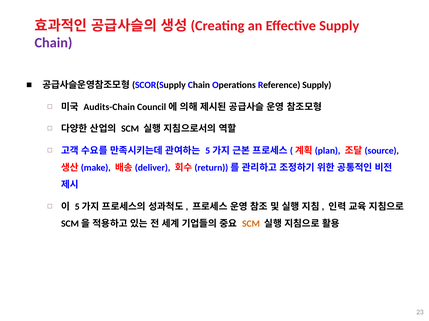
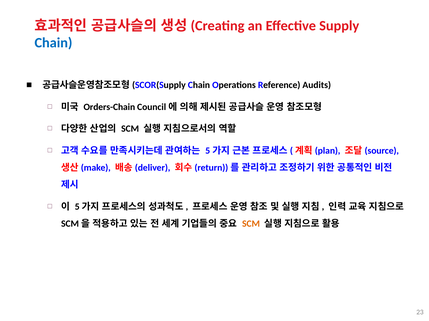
Chain colour: purple -> blue (53, 43)
Reference Supply: Supply -> Audits (317, 85)
Audits-Chain: Audits-Chain -> Orders-Chain (109, 107)
